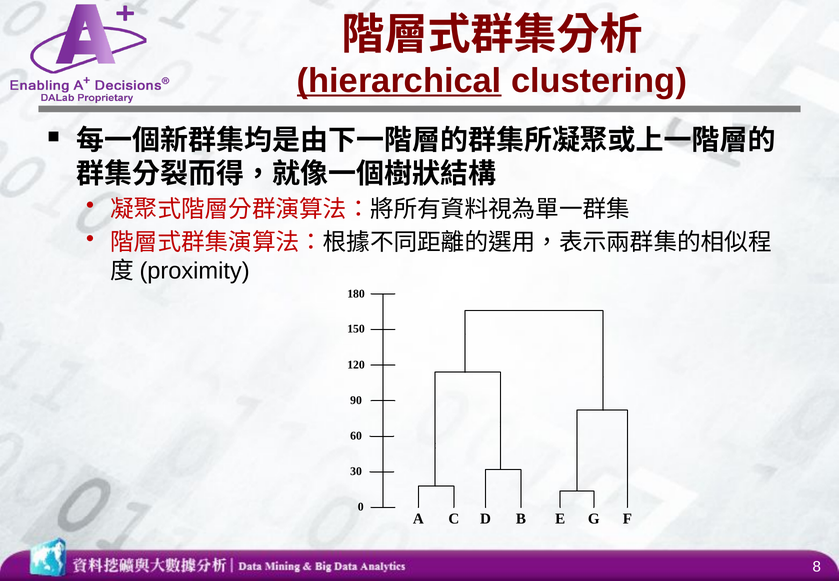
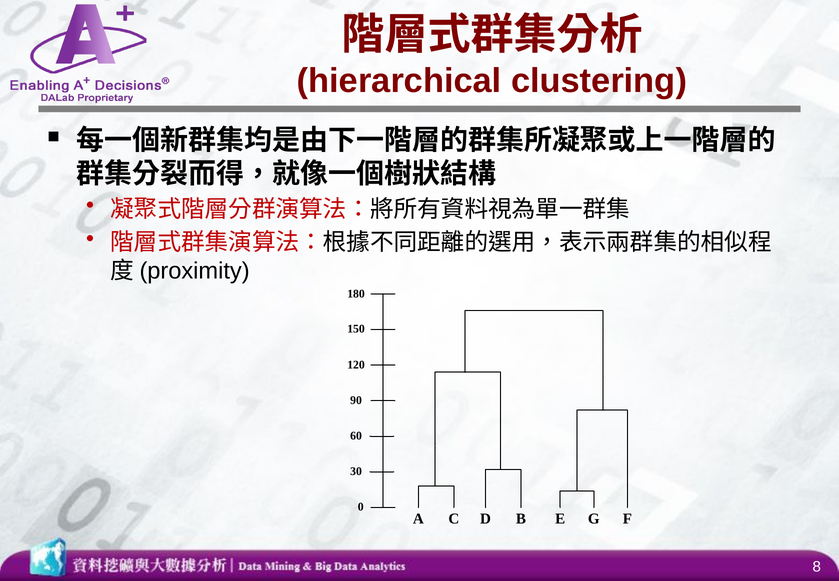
hierarchical underline: present -> none (399, 81)
